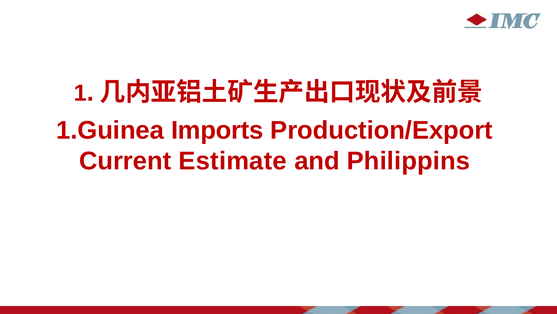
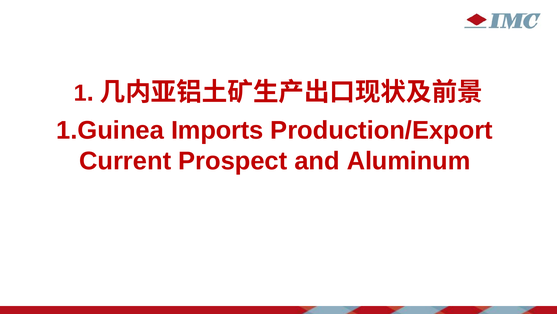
Estimate: Estimate -> Prospect (233, 161)
Philippins: Philippins -> Aluminum (409, 161)
